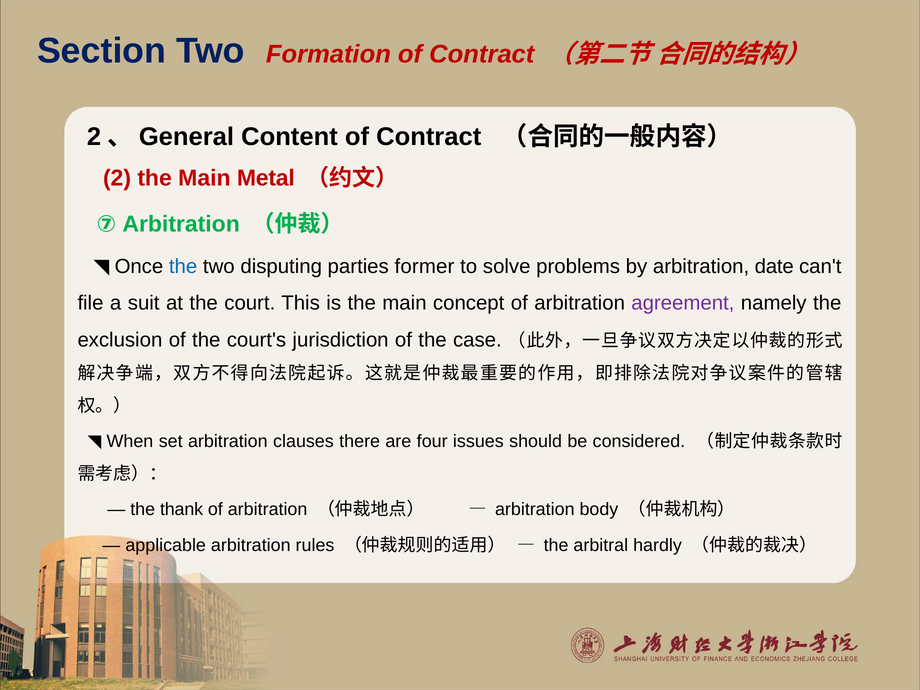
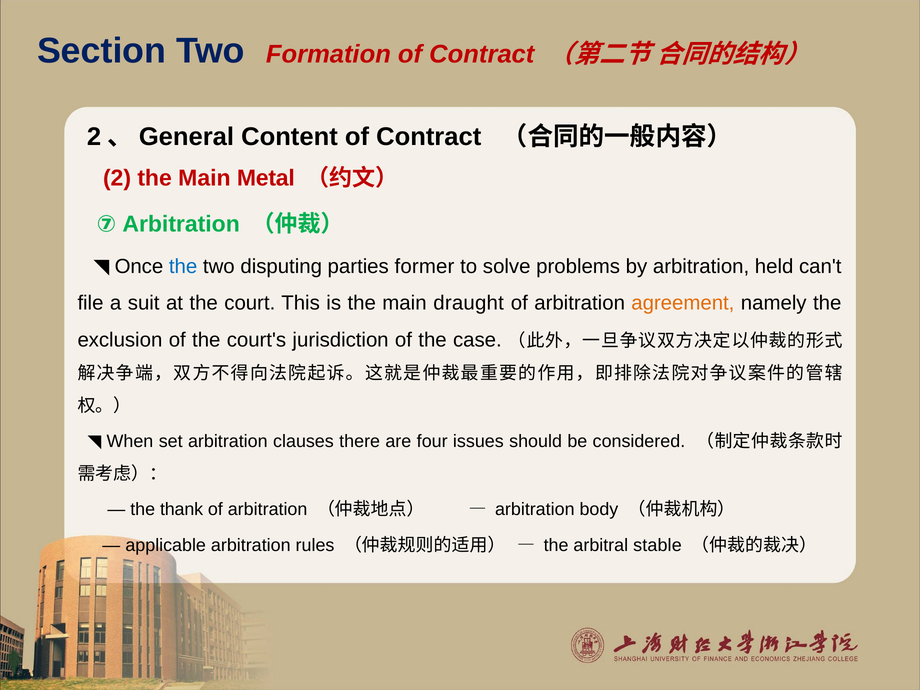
date: date -> held (774, 266)
concept: concept -> draught (469, 303)
agreement colour: purple -> orange (683, 303)
hardly: hardly -> stable (657, 545)
